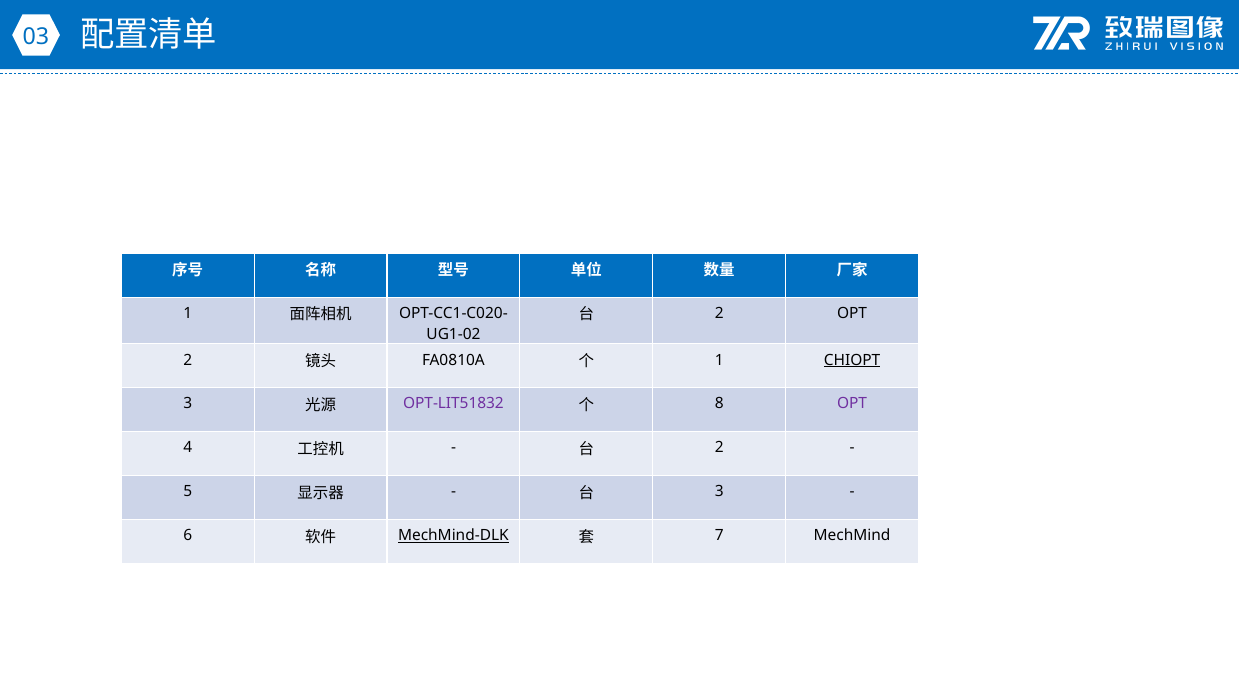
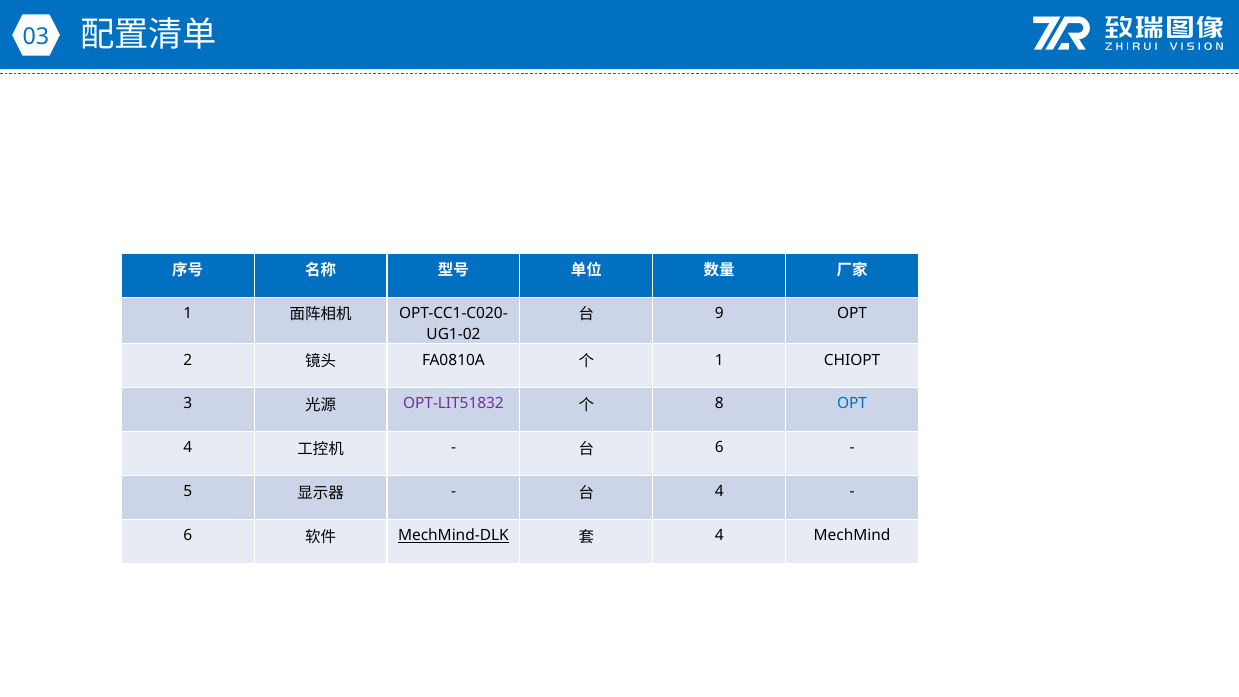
2: 2 -> 9 (719, 313)
CHIOPT underline: present -> none (852, 360)
OPT colour: purple -> blue (852, 404)
2: 2 -> 6 (719, 448)
3: 3 -> 4 (719, 492)
7: 7 -> 4 (719, 535)
